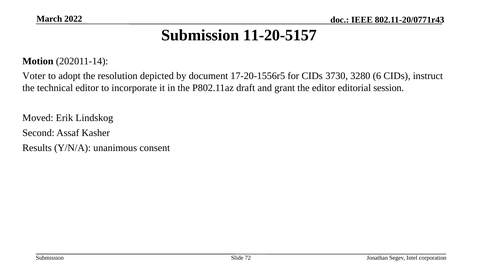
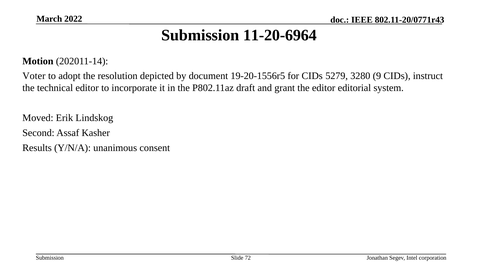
11-20-5157: 11-20-5157 -> 11-20-6964 (280, 35)
17-20-1556r5: 17-20-1556r5 -> 19-20-1556r5 (258, 76)
3730: 3730 -> 5279 (337, 76)
6: 6 -> 9 (377, 76)
session: session -> system (389, 88)
